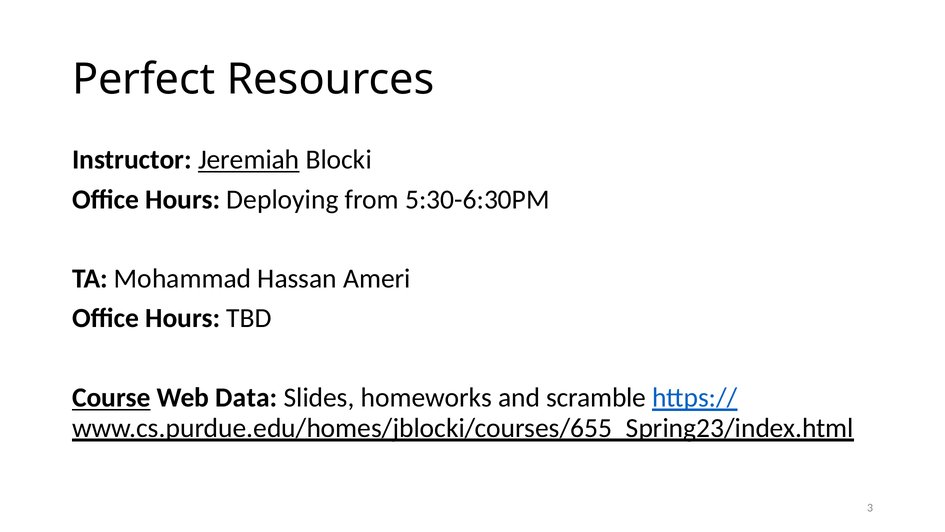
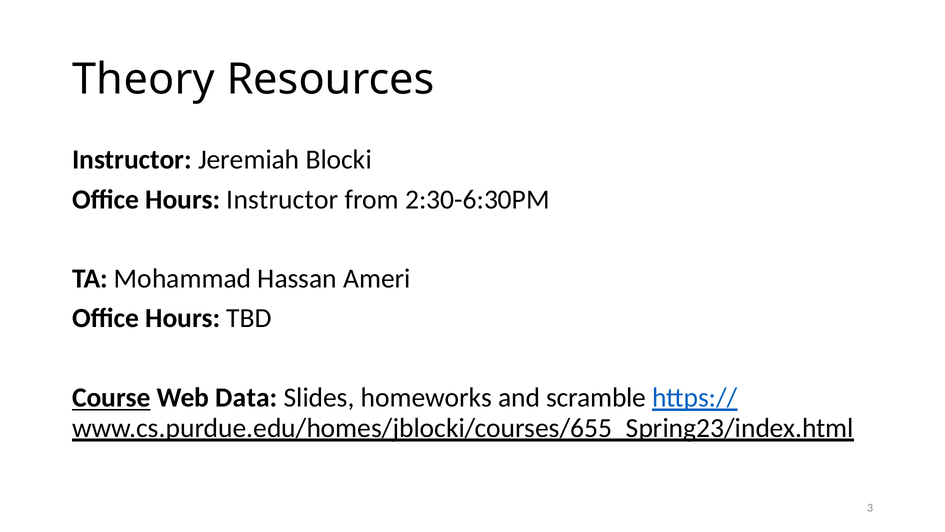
Perfect: Perfect -> Theory (144, 79)
Jeremiah underline: present -> none (249, 160)
Hours Deploying: Deploying -> Instructor (282, 199)
5:30-6:30PM: 5:30-6:30PM -> 2:30-6:30PM (477, 199)
